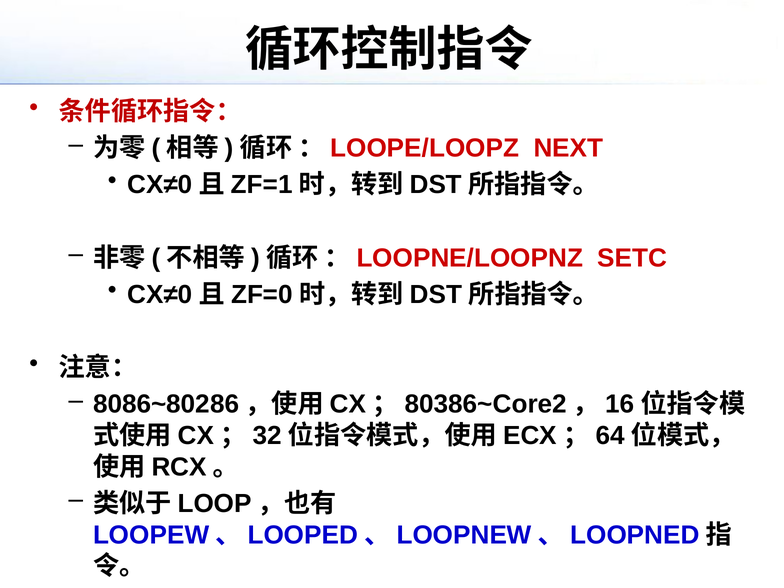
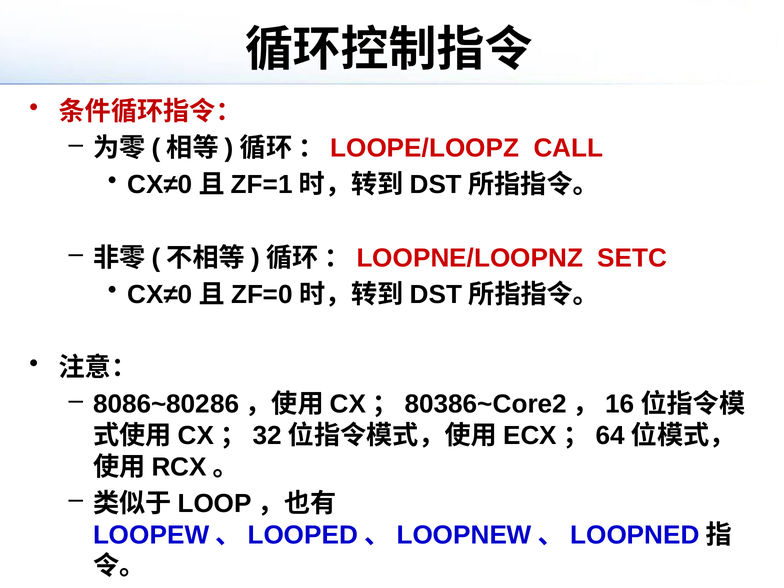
NEXT: NEXT -> CALL (568, 148)
